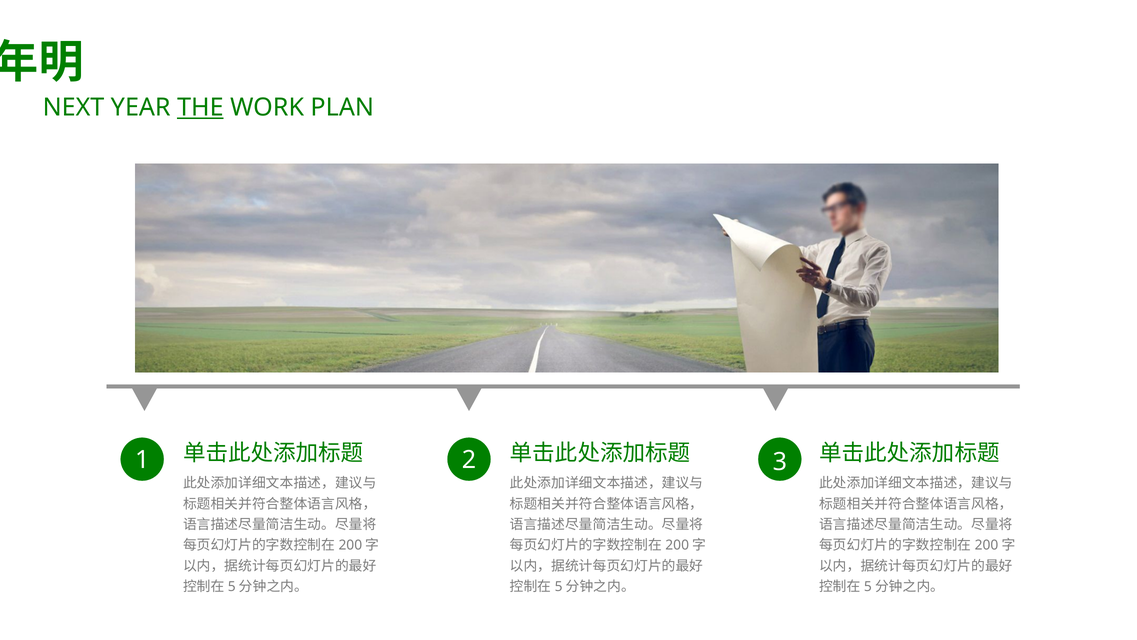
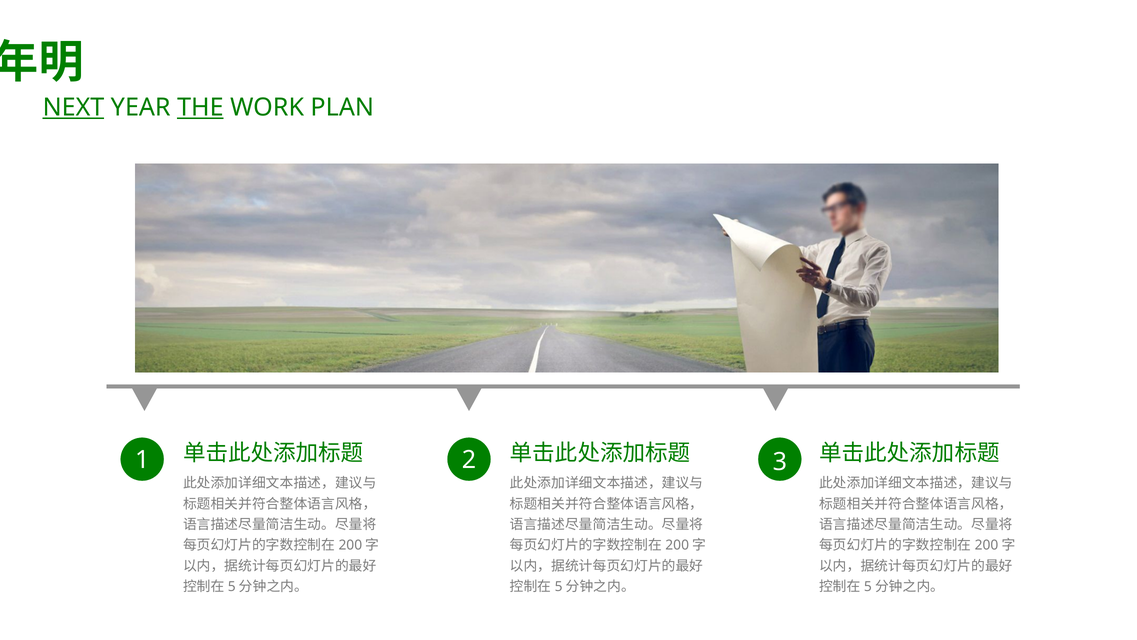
NEXT underline: none -> present (73, 107)
